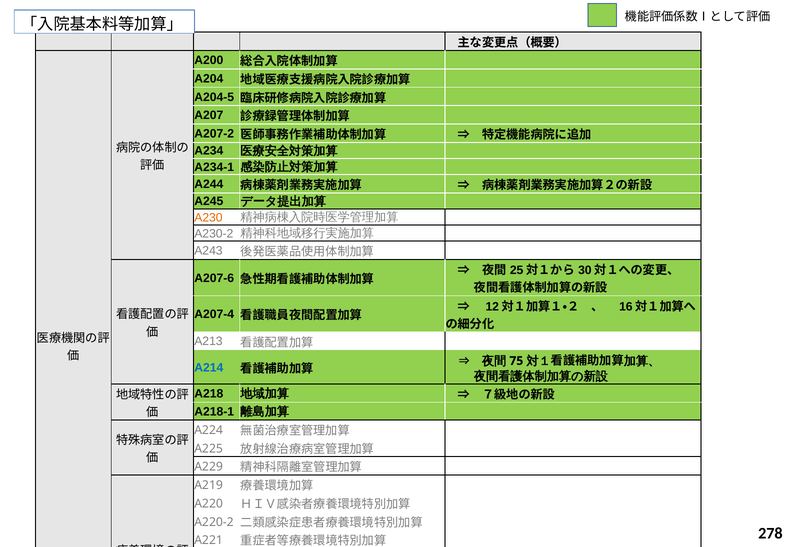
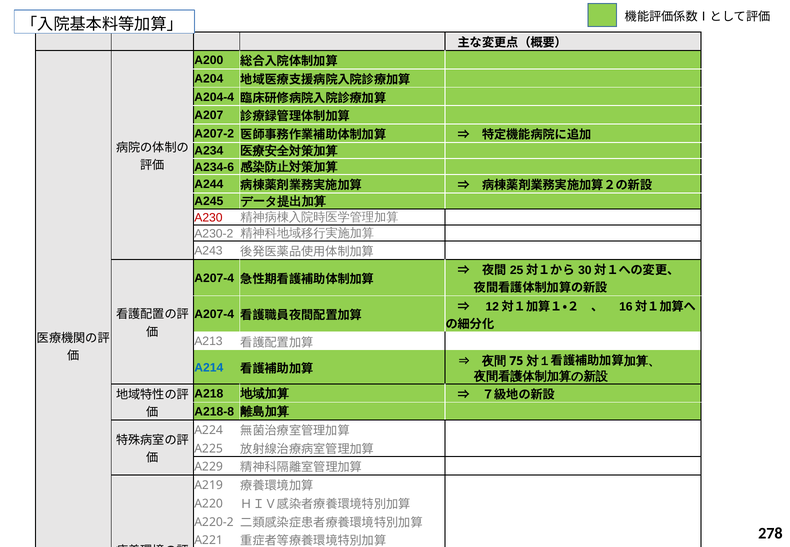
A204-5: A204-5 -> A204-4 (214, 97)
A234-1: A234-1 -> A234-6 (214, 167)
A230 colour: orange -> red (208, 217)
A207-6: A207-6 -> A207-4 (214, 278)
A218-1: A218-1 -> A218-8 (214, 412)
